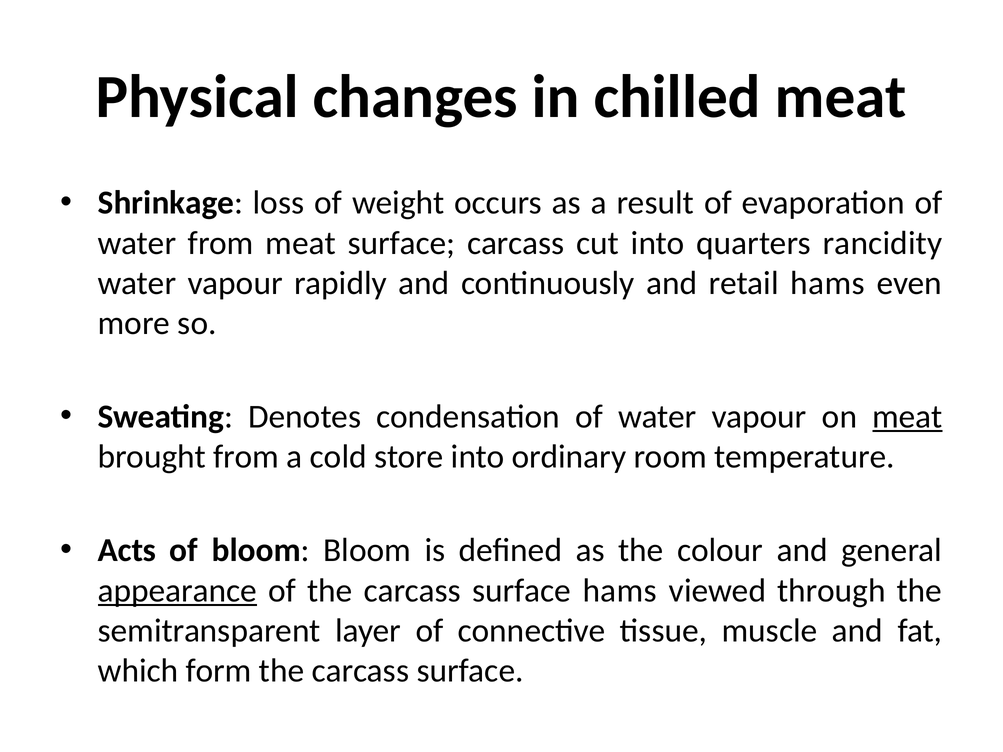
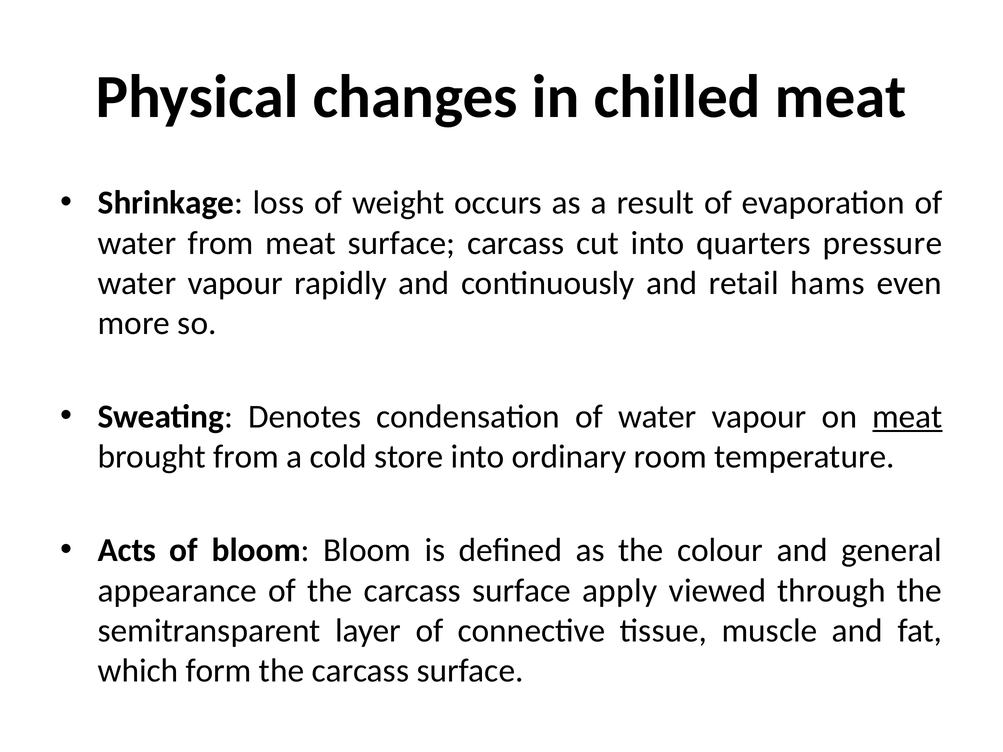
rancidity: rancidity -> pressure (882, 243)
appearance underline: present -> none (177, 591)
surface hams: hams -> apply (620, 591)
